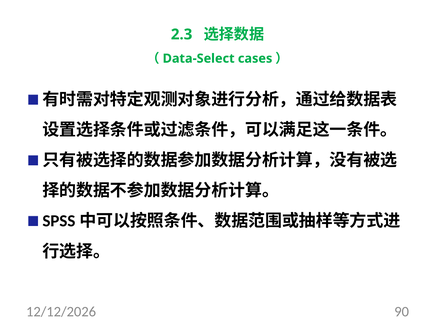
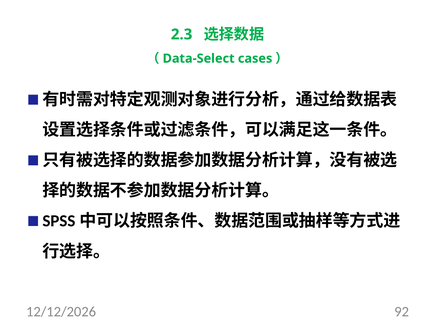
90: 90 -> 92 (402, 312)
